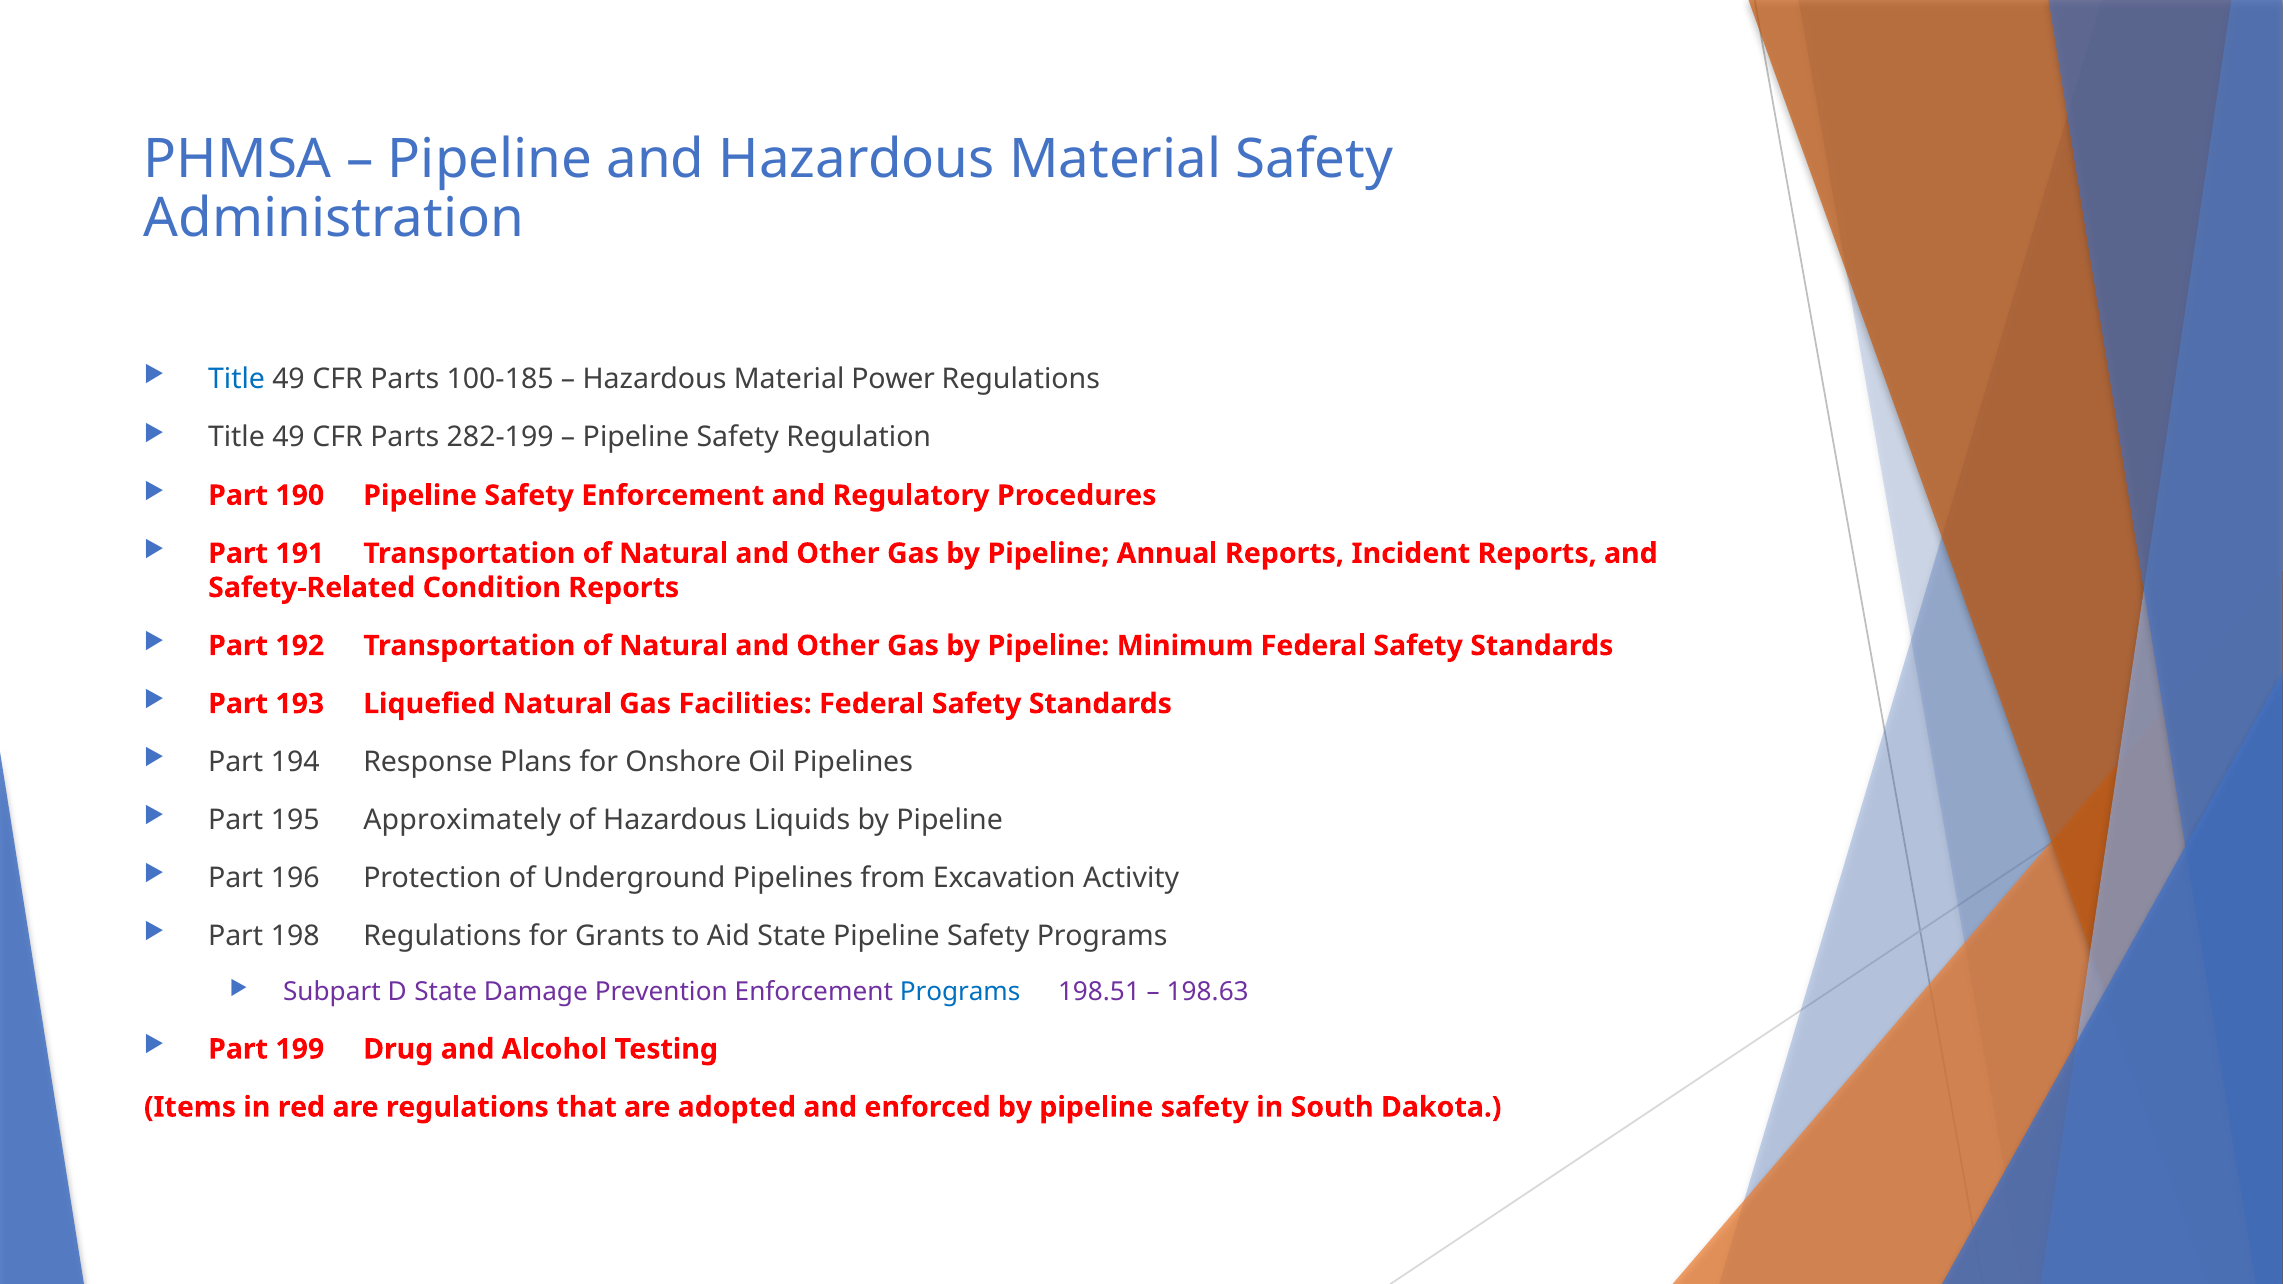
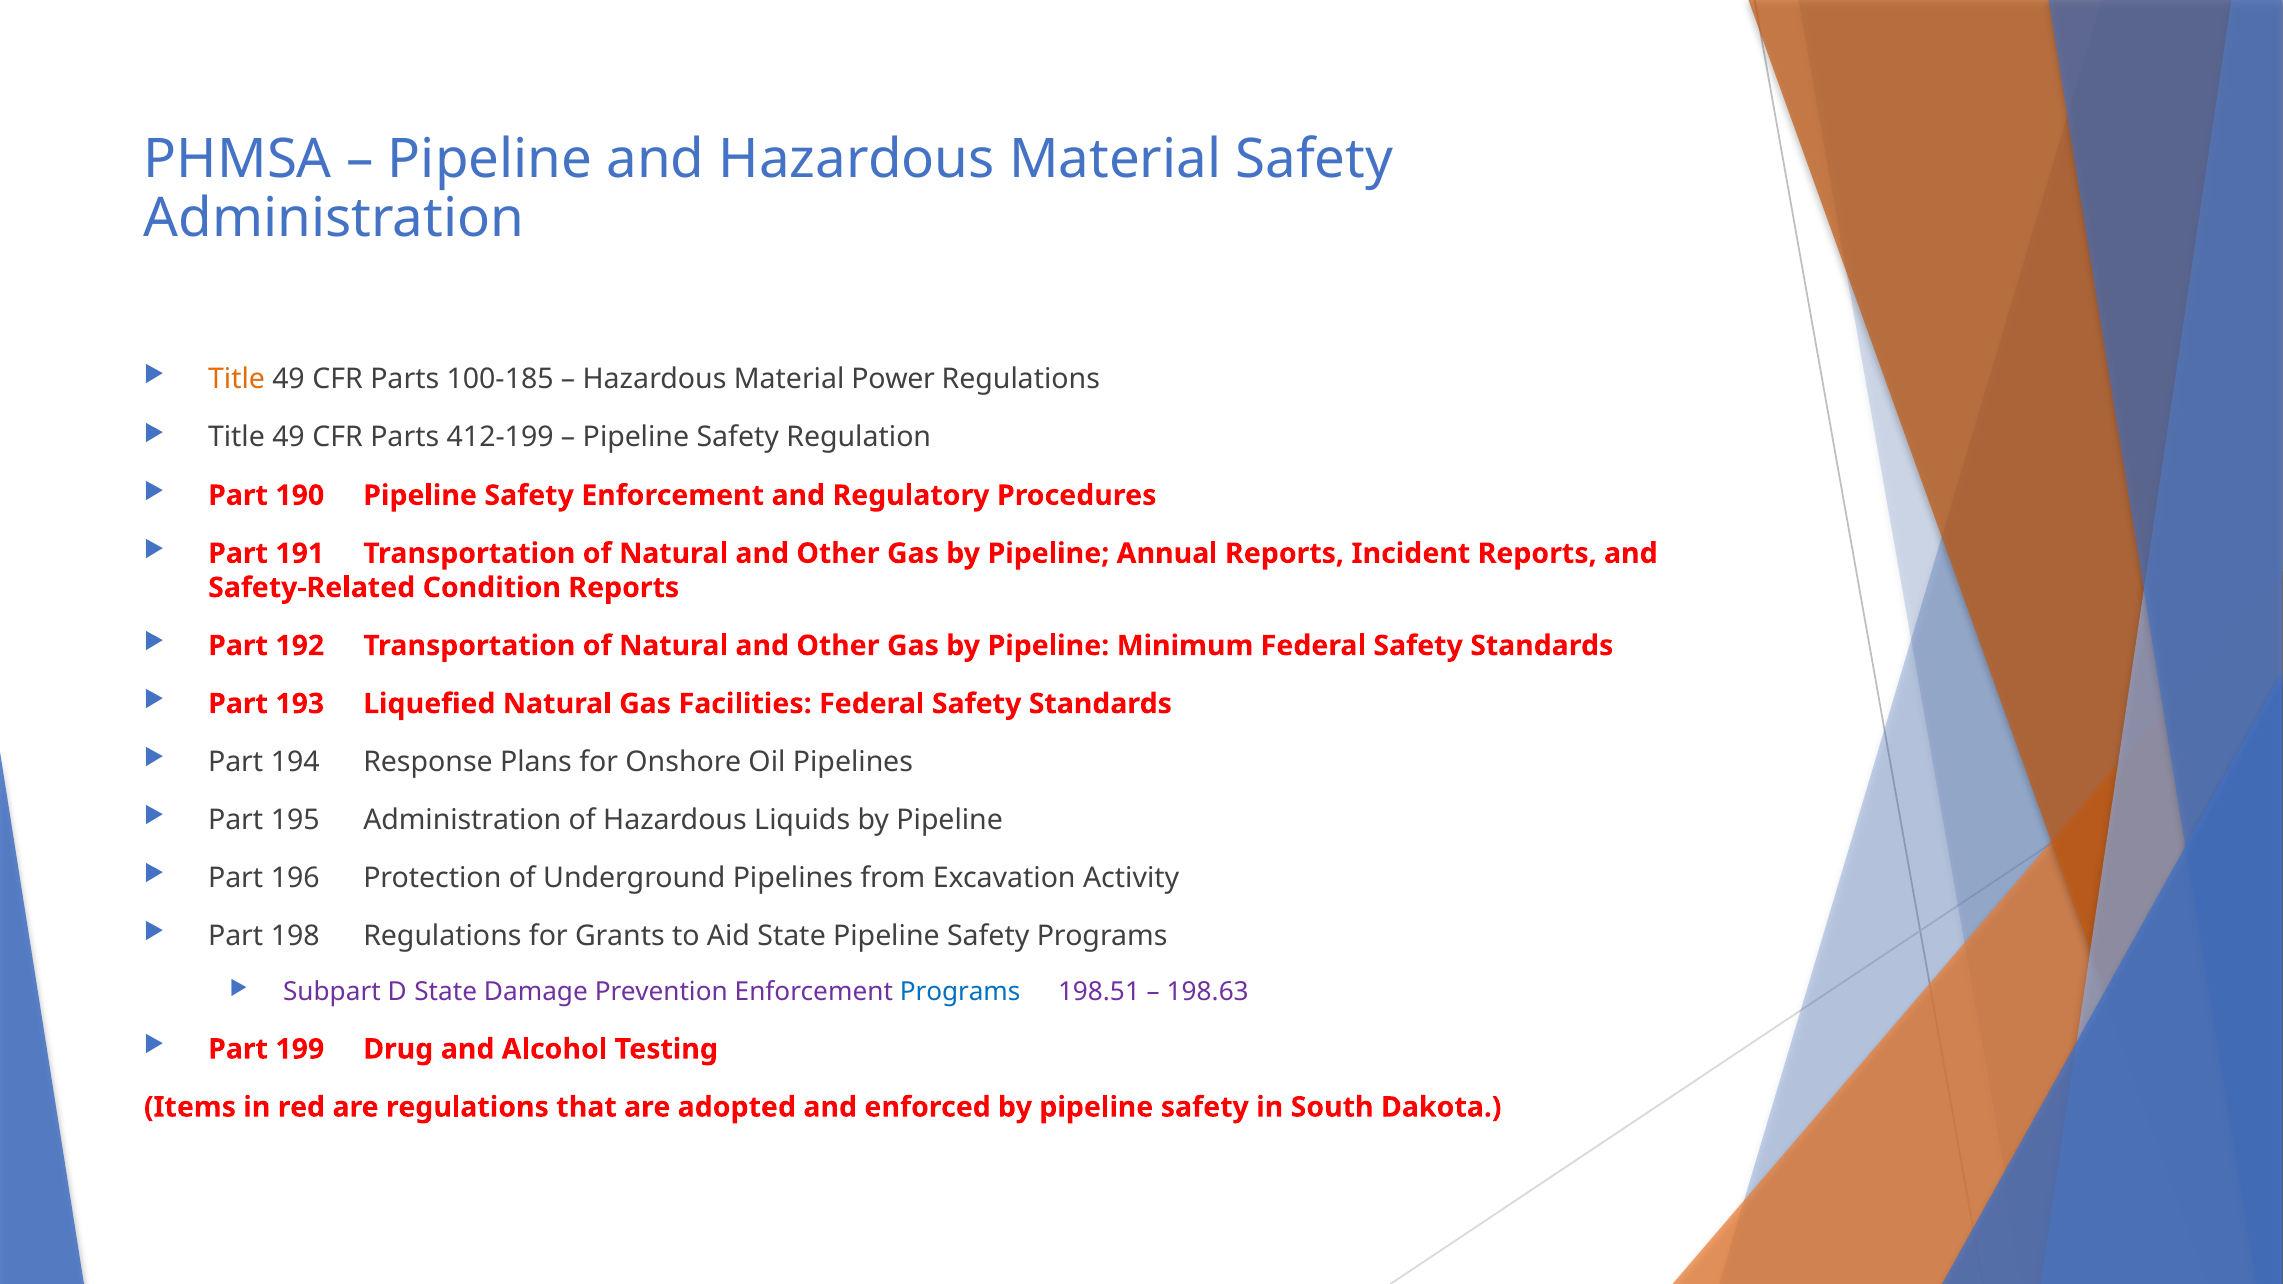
Title colour: blue -> orange (237, 379)
282-199: 282-199 -> 412-199 (500, 437)
195 Approximately: Approximately -> Administration (462, 820)
